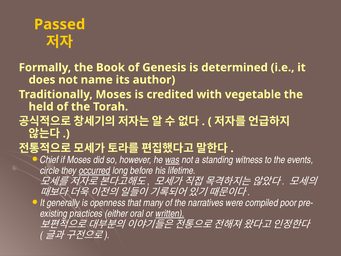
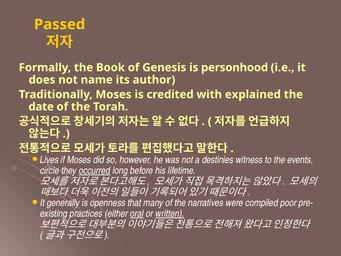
determined: determined -> personhood (235, 67)
vegetable: vegetable -> explained (253, 94)
held: held -> date (41, 107)
Chief: Chief -> Lives (49, 160)
was underline: present -> none (172, 160)
standing: standing -> destinies (218, 160)
oral underline: none -> present (137, 213)
